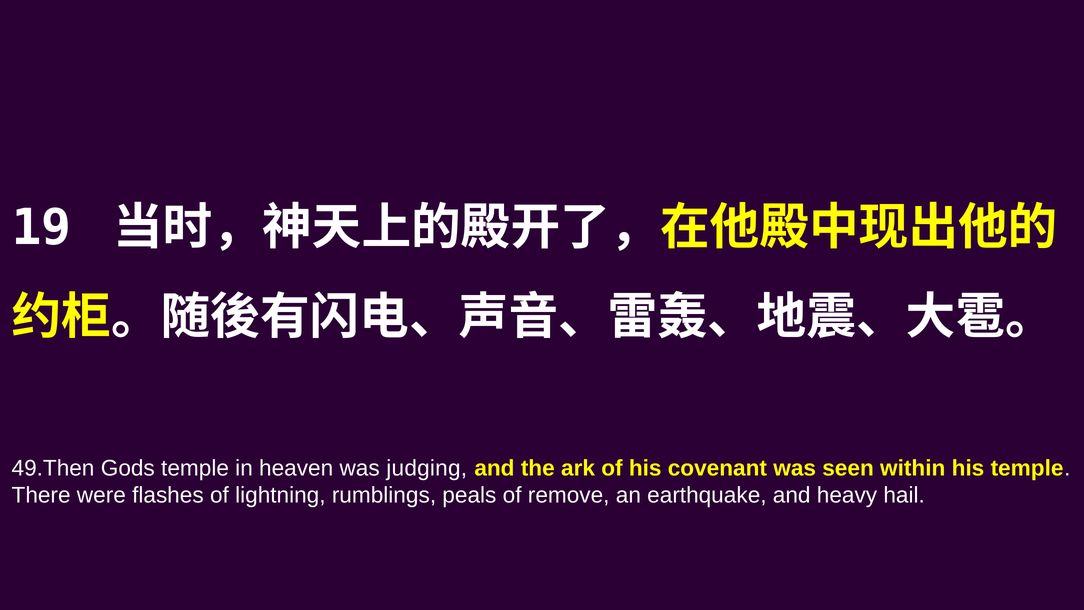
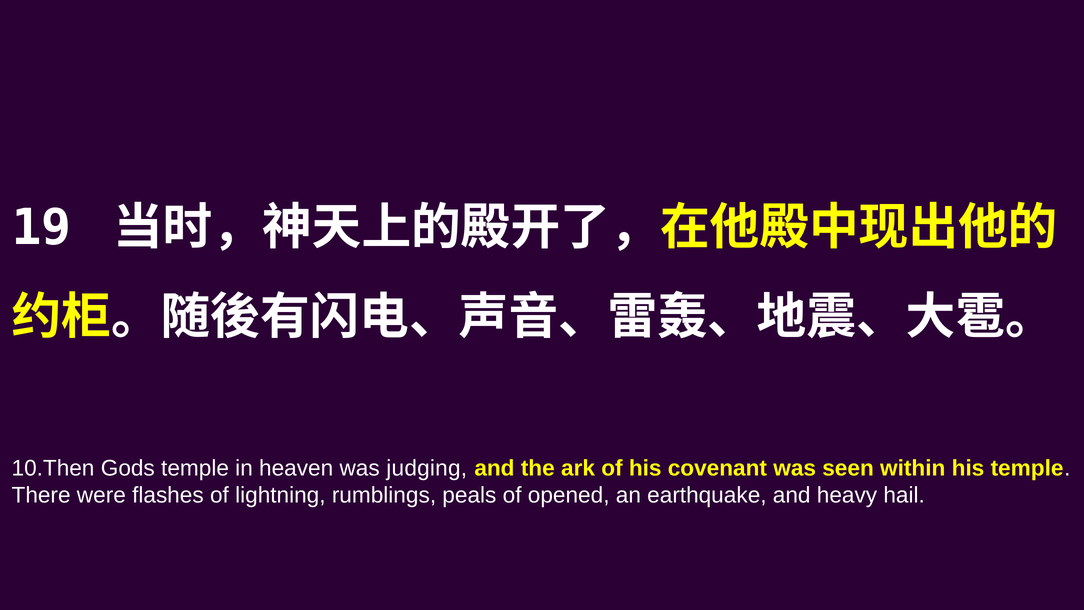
49.Then: 49.Then -> 10.Then (53, 468)
remove: remove -> opened (569, 495)
